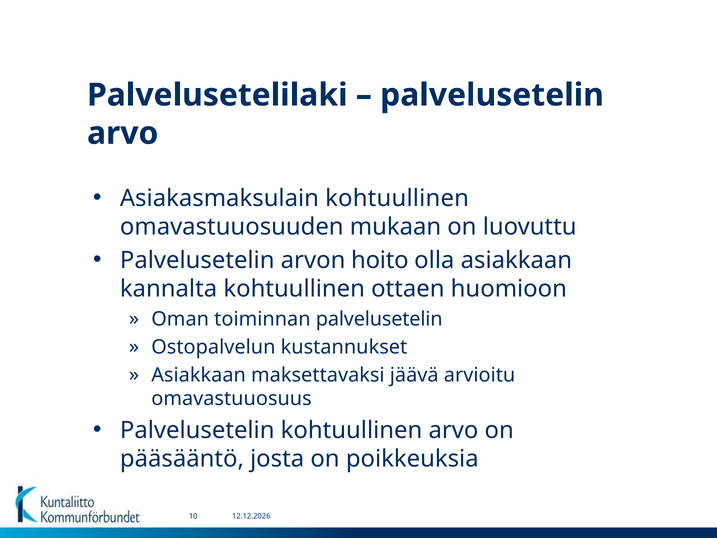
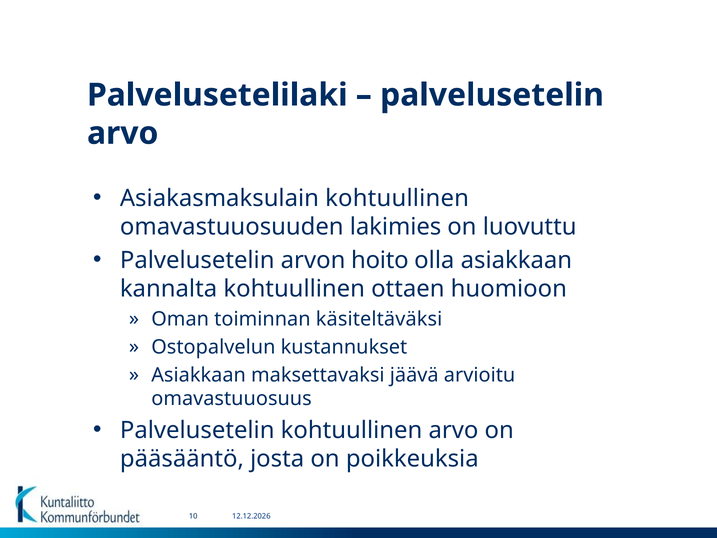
mukaan: mukaan -> lakimies (396, 227)
toiminnan palvelusetelin: palvelusetelin -> käsiteltäväksi (379, 319)
